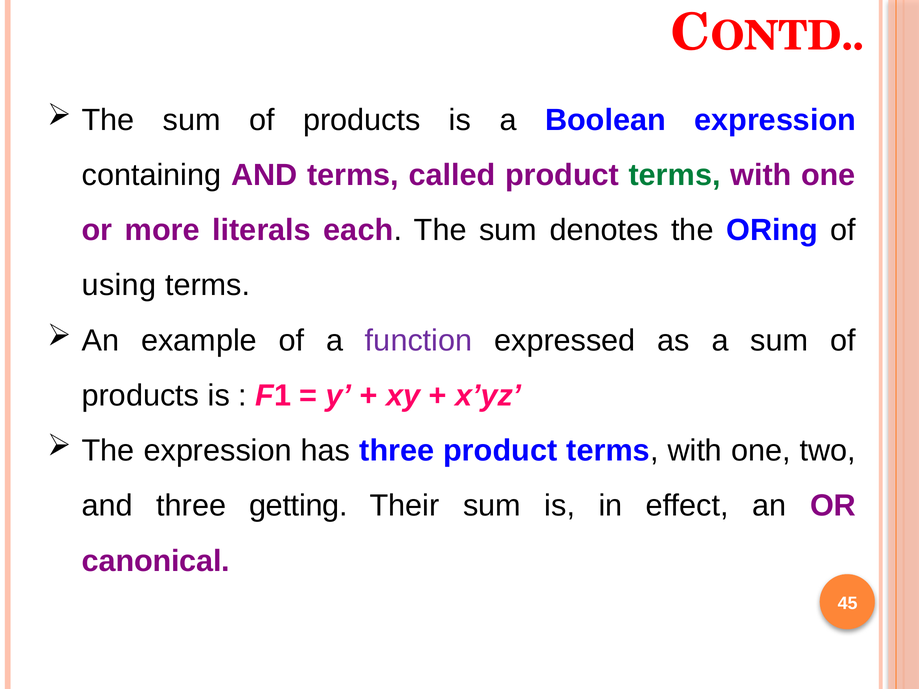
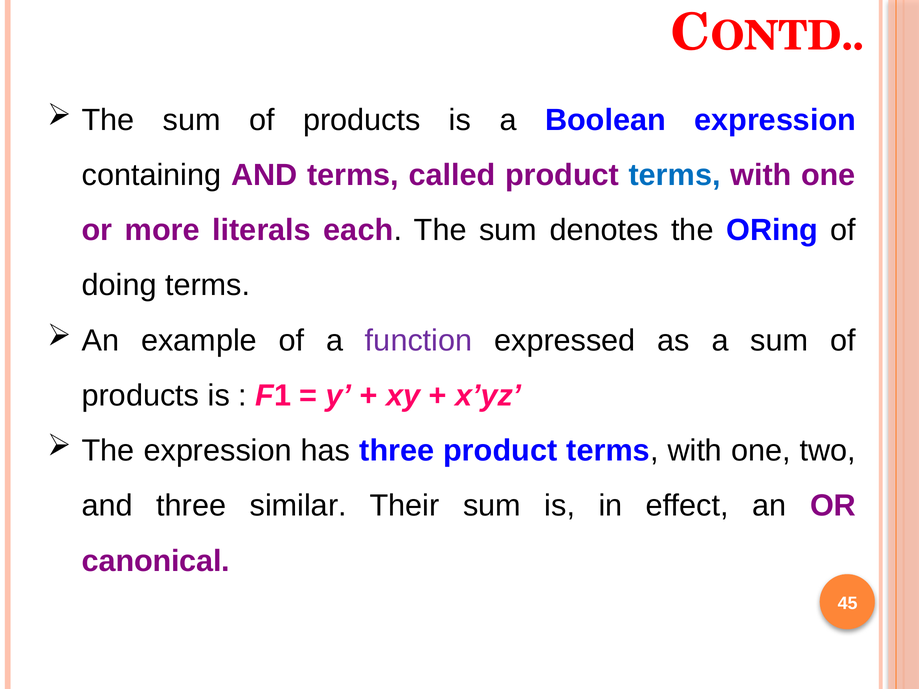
terms colour: green -> blue (675, 175)
using: using -> doing (119, 285)
getting: getting -> similar (298, 506)
